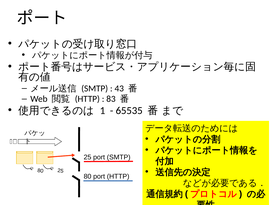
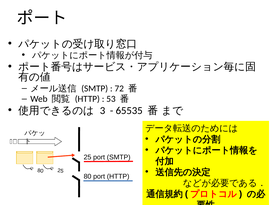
43: 43 -> 72 (119, 89)
83: 83 -> 53 (111, 99)
1: 1 -> 3 (103, 111)
